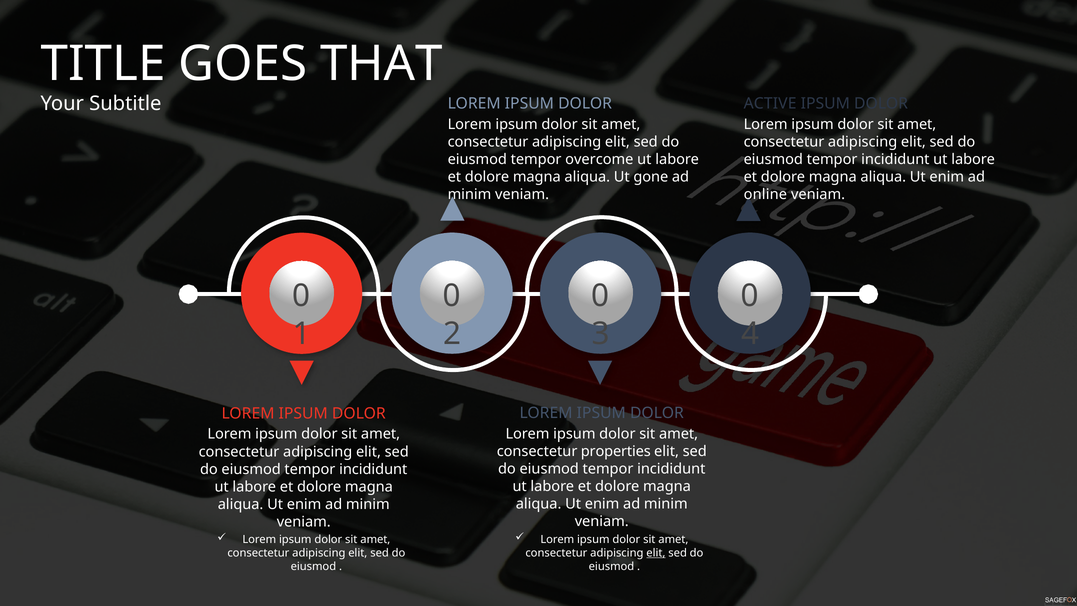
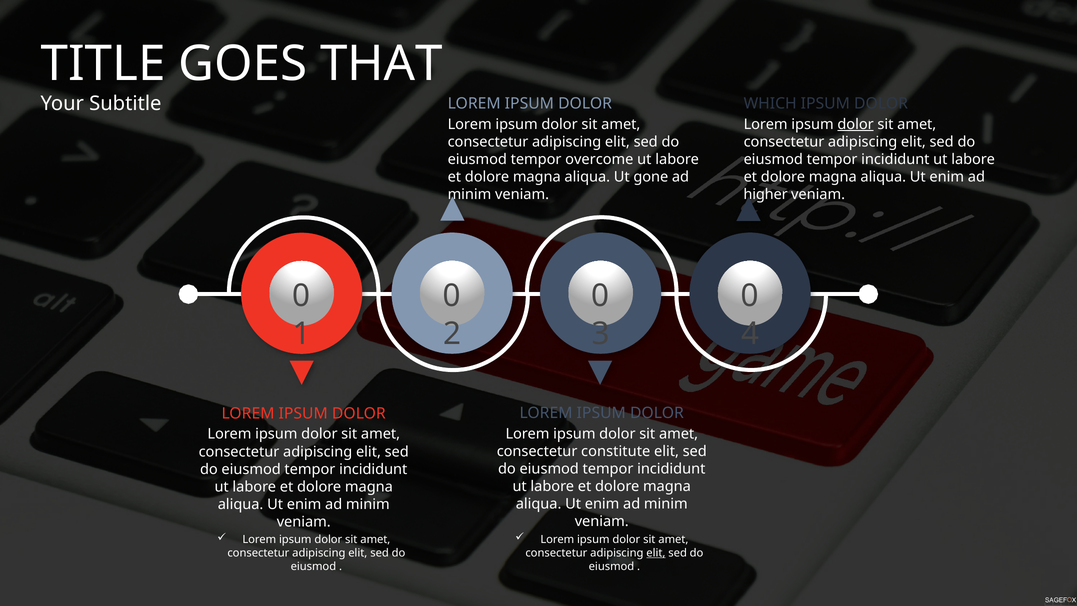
ACTIVE: ACTIVE -> WHICH (770, 103)
dolor underline: none -> present (856, 124)
online: online -> higher (766, 194)
properties: properties -> constitute (616, 451)
